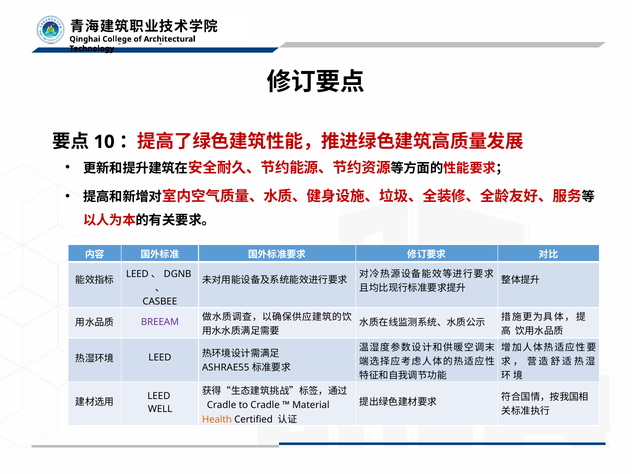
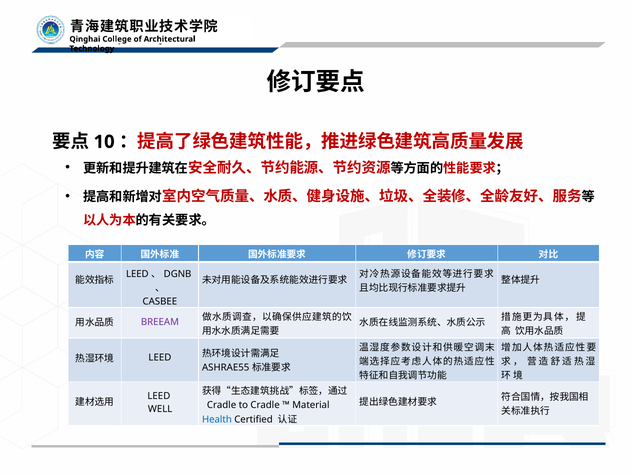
Health colour: orange -> blue (217, 419)
